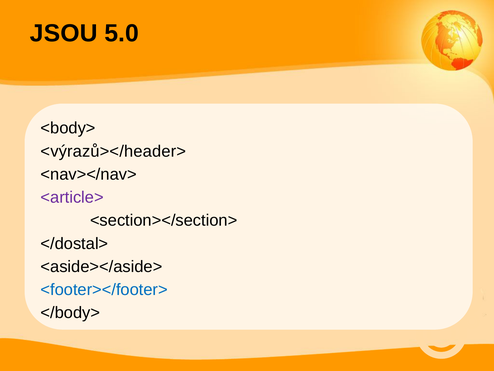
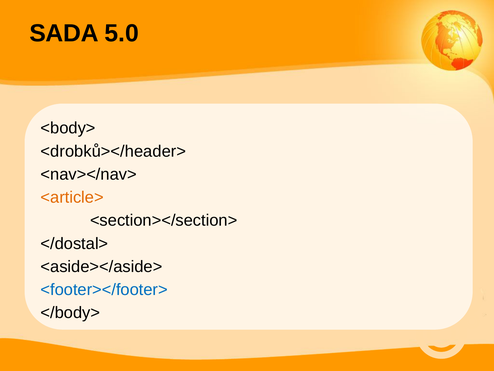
JSOU: JSOU -> SADA (64, 33)
<výrazů></header>: <výrazů></header> -> <drobků></header> (113, 151)
<article> colour: purple -> orange (72, 197)
